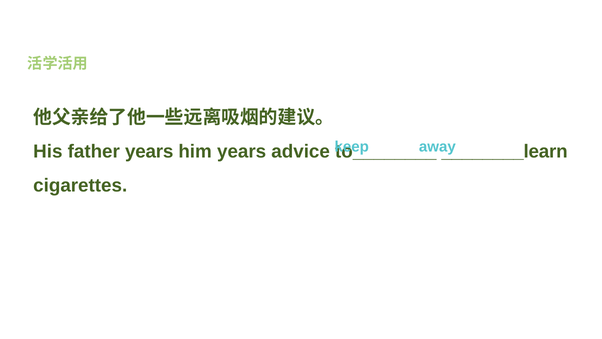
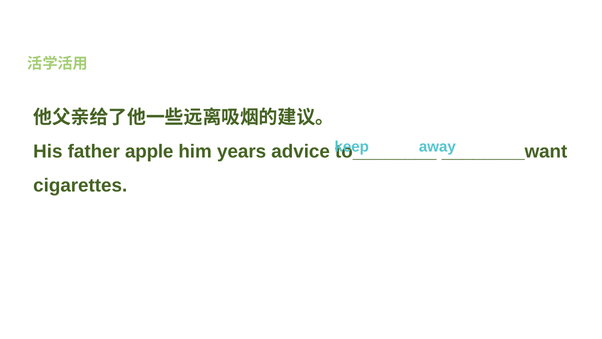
father years: years -> apple (149, 151)
________learn: ________learn -> ________want (505, 151)
